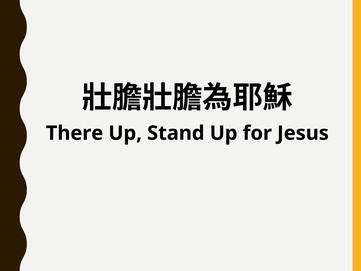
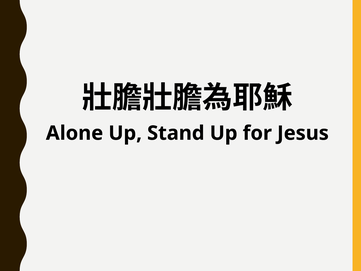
There: There -> Alone (75, 133)
